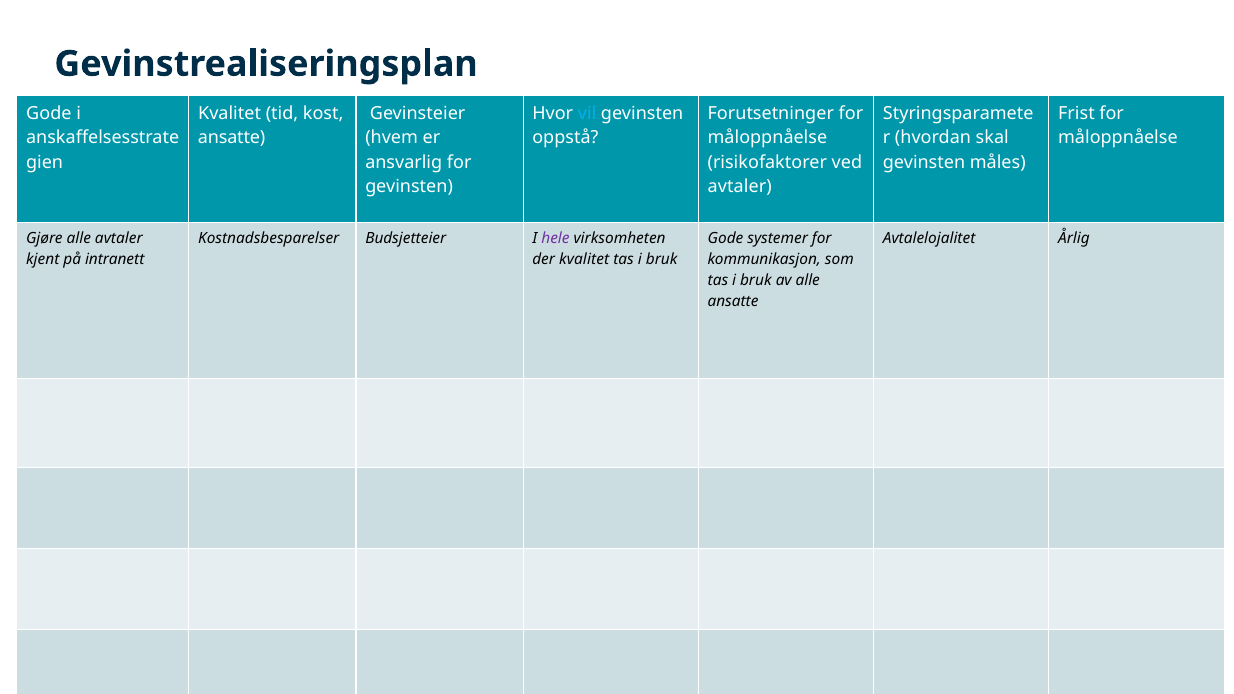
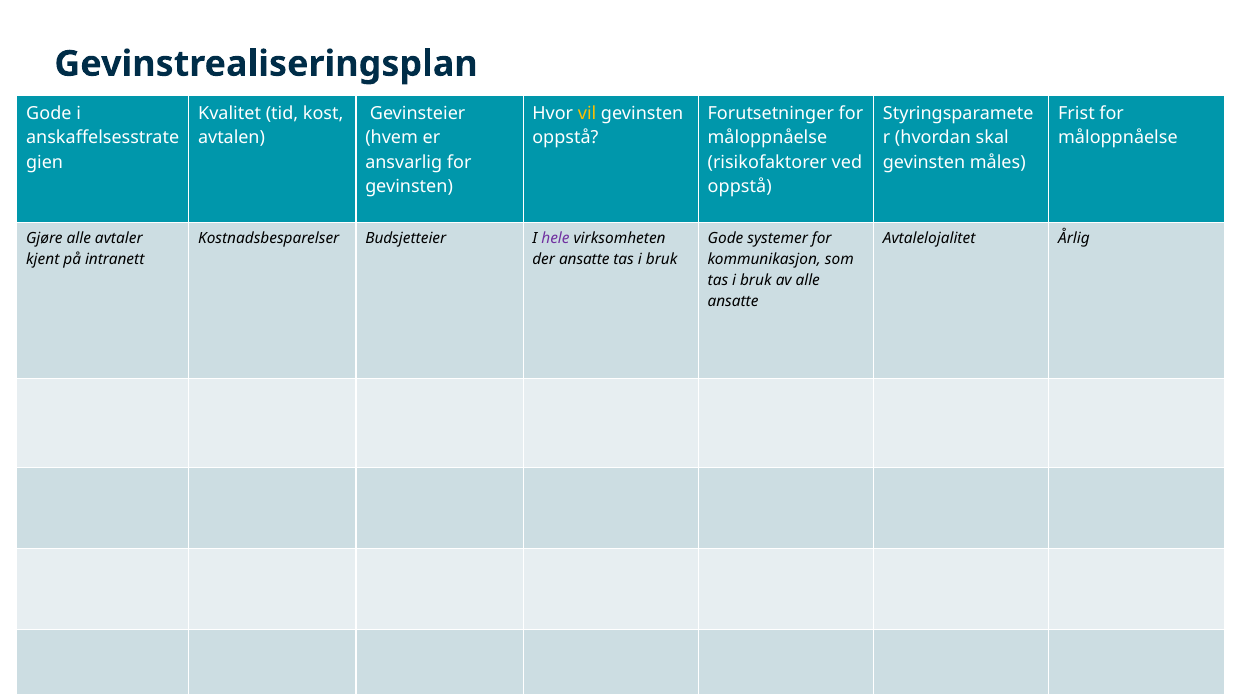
vil colour: light blue -> yellow (587, 113)
ansatte: ansatte -> avtalen (232, 138)
avtaler: avtaler -> oppstå (740, 187)
der kvalitet: kvalitet -> ansatte (584, 260)
